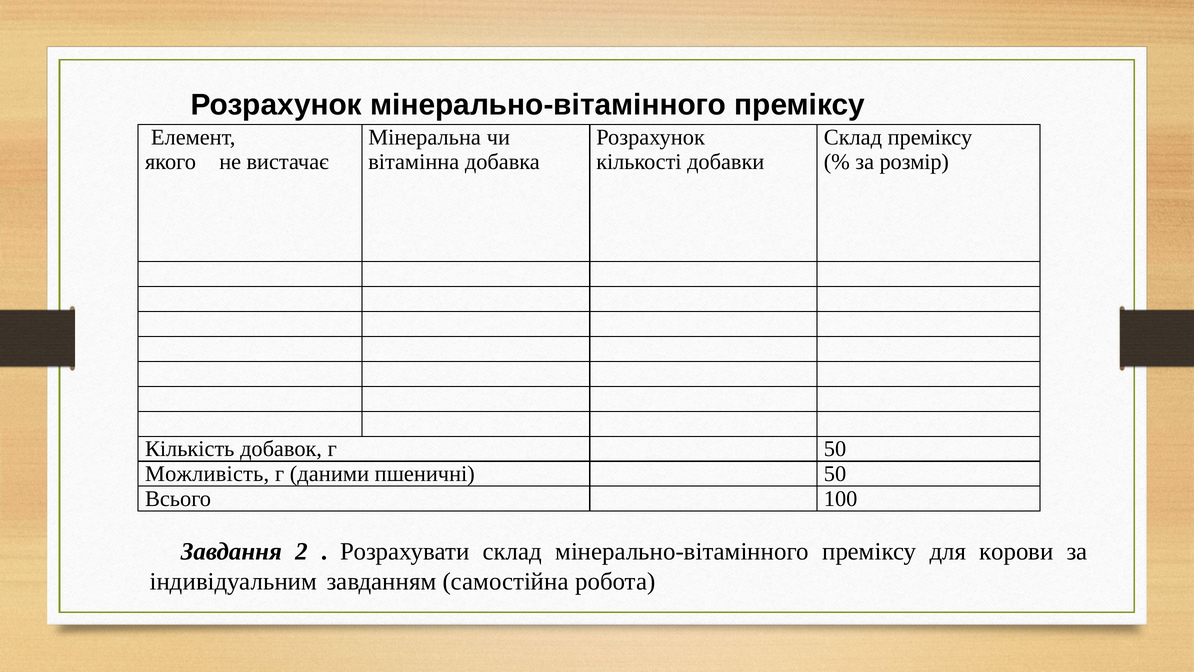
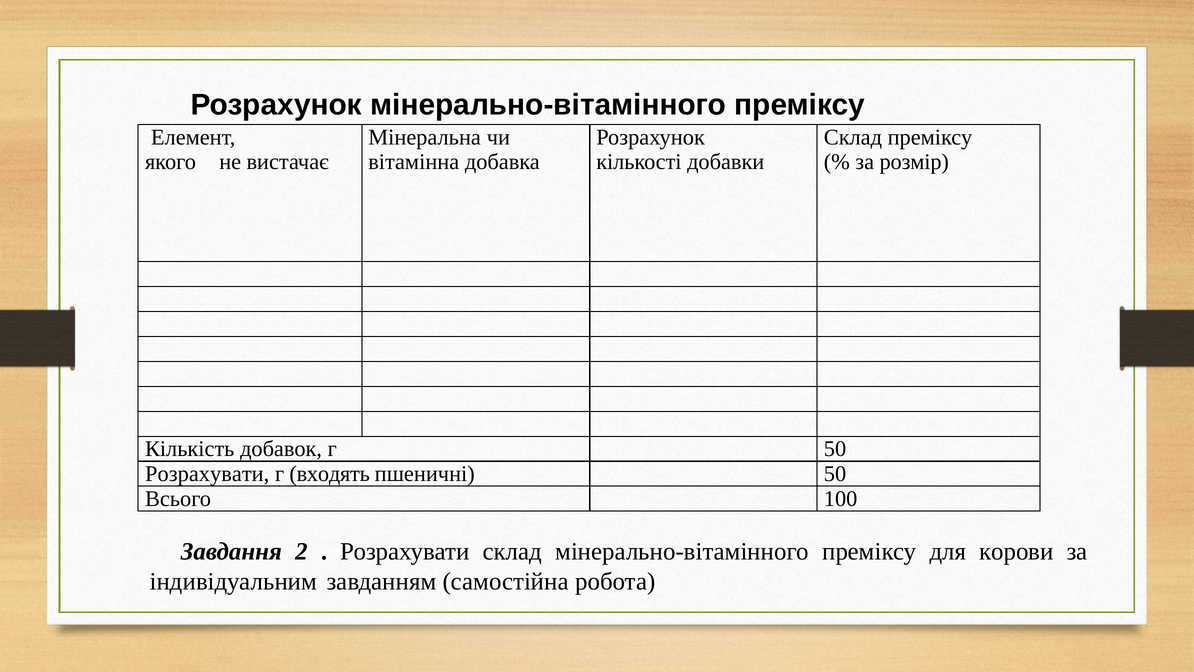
Можливiсть: Можливiсть -> Розрахувати (207, 474)
даними: даними -> входять (330, 474)
